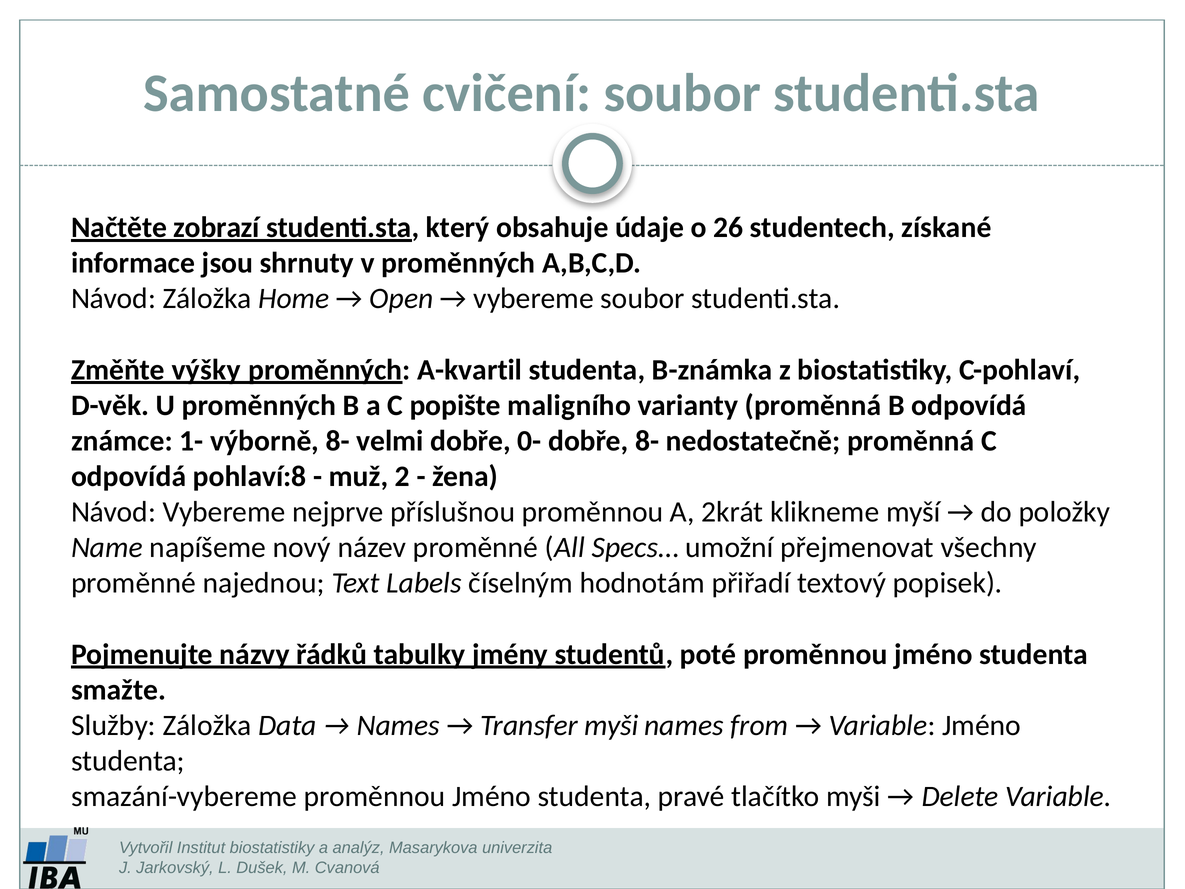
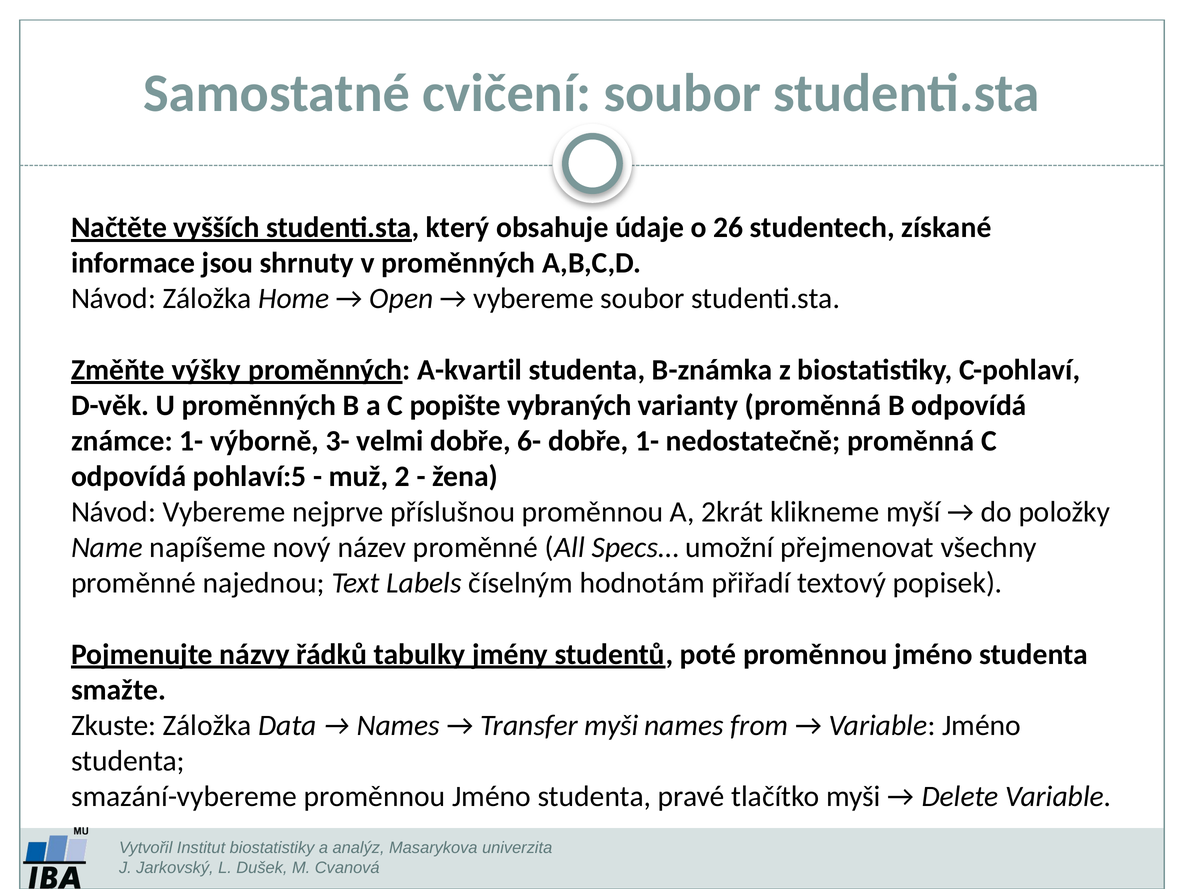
zobrazí: zobrazí -> vyšších (217, 227)
maligního: maligního -> vybraných (569, 405)
výborně 8-: 8- -> 3- (338, 441)
0-: 0- -> 6- (529, 441)
dobře 8-: 8- -> 1- (647, 441)
pohlaví:8: pohlaví:8 -> pohlaví:5 (250, 476)
Služby: Služby -> Zkuste (114, 725)
